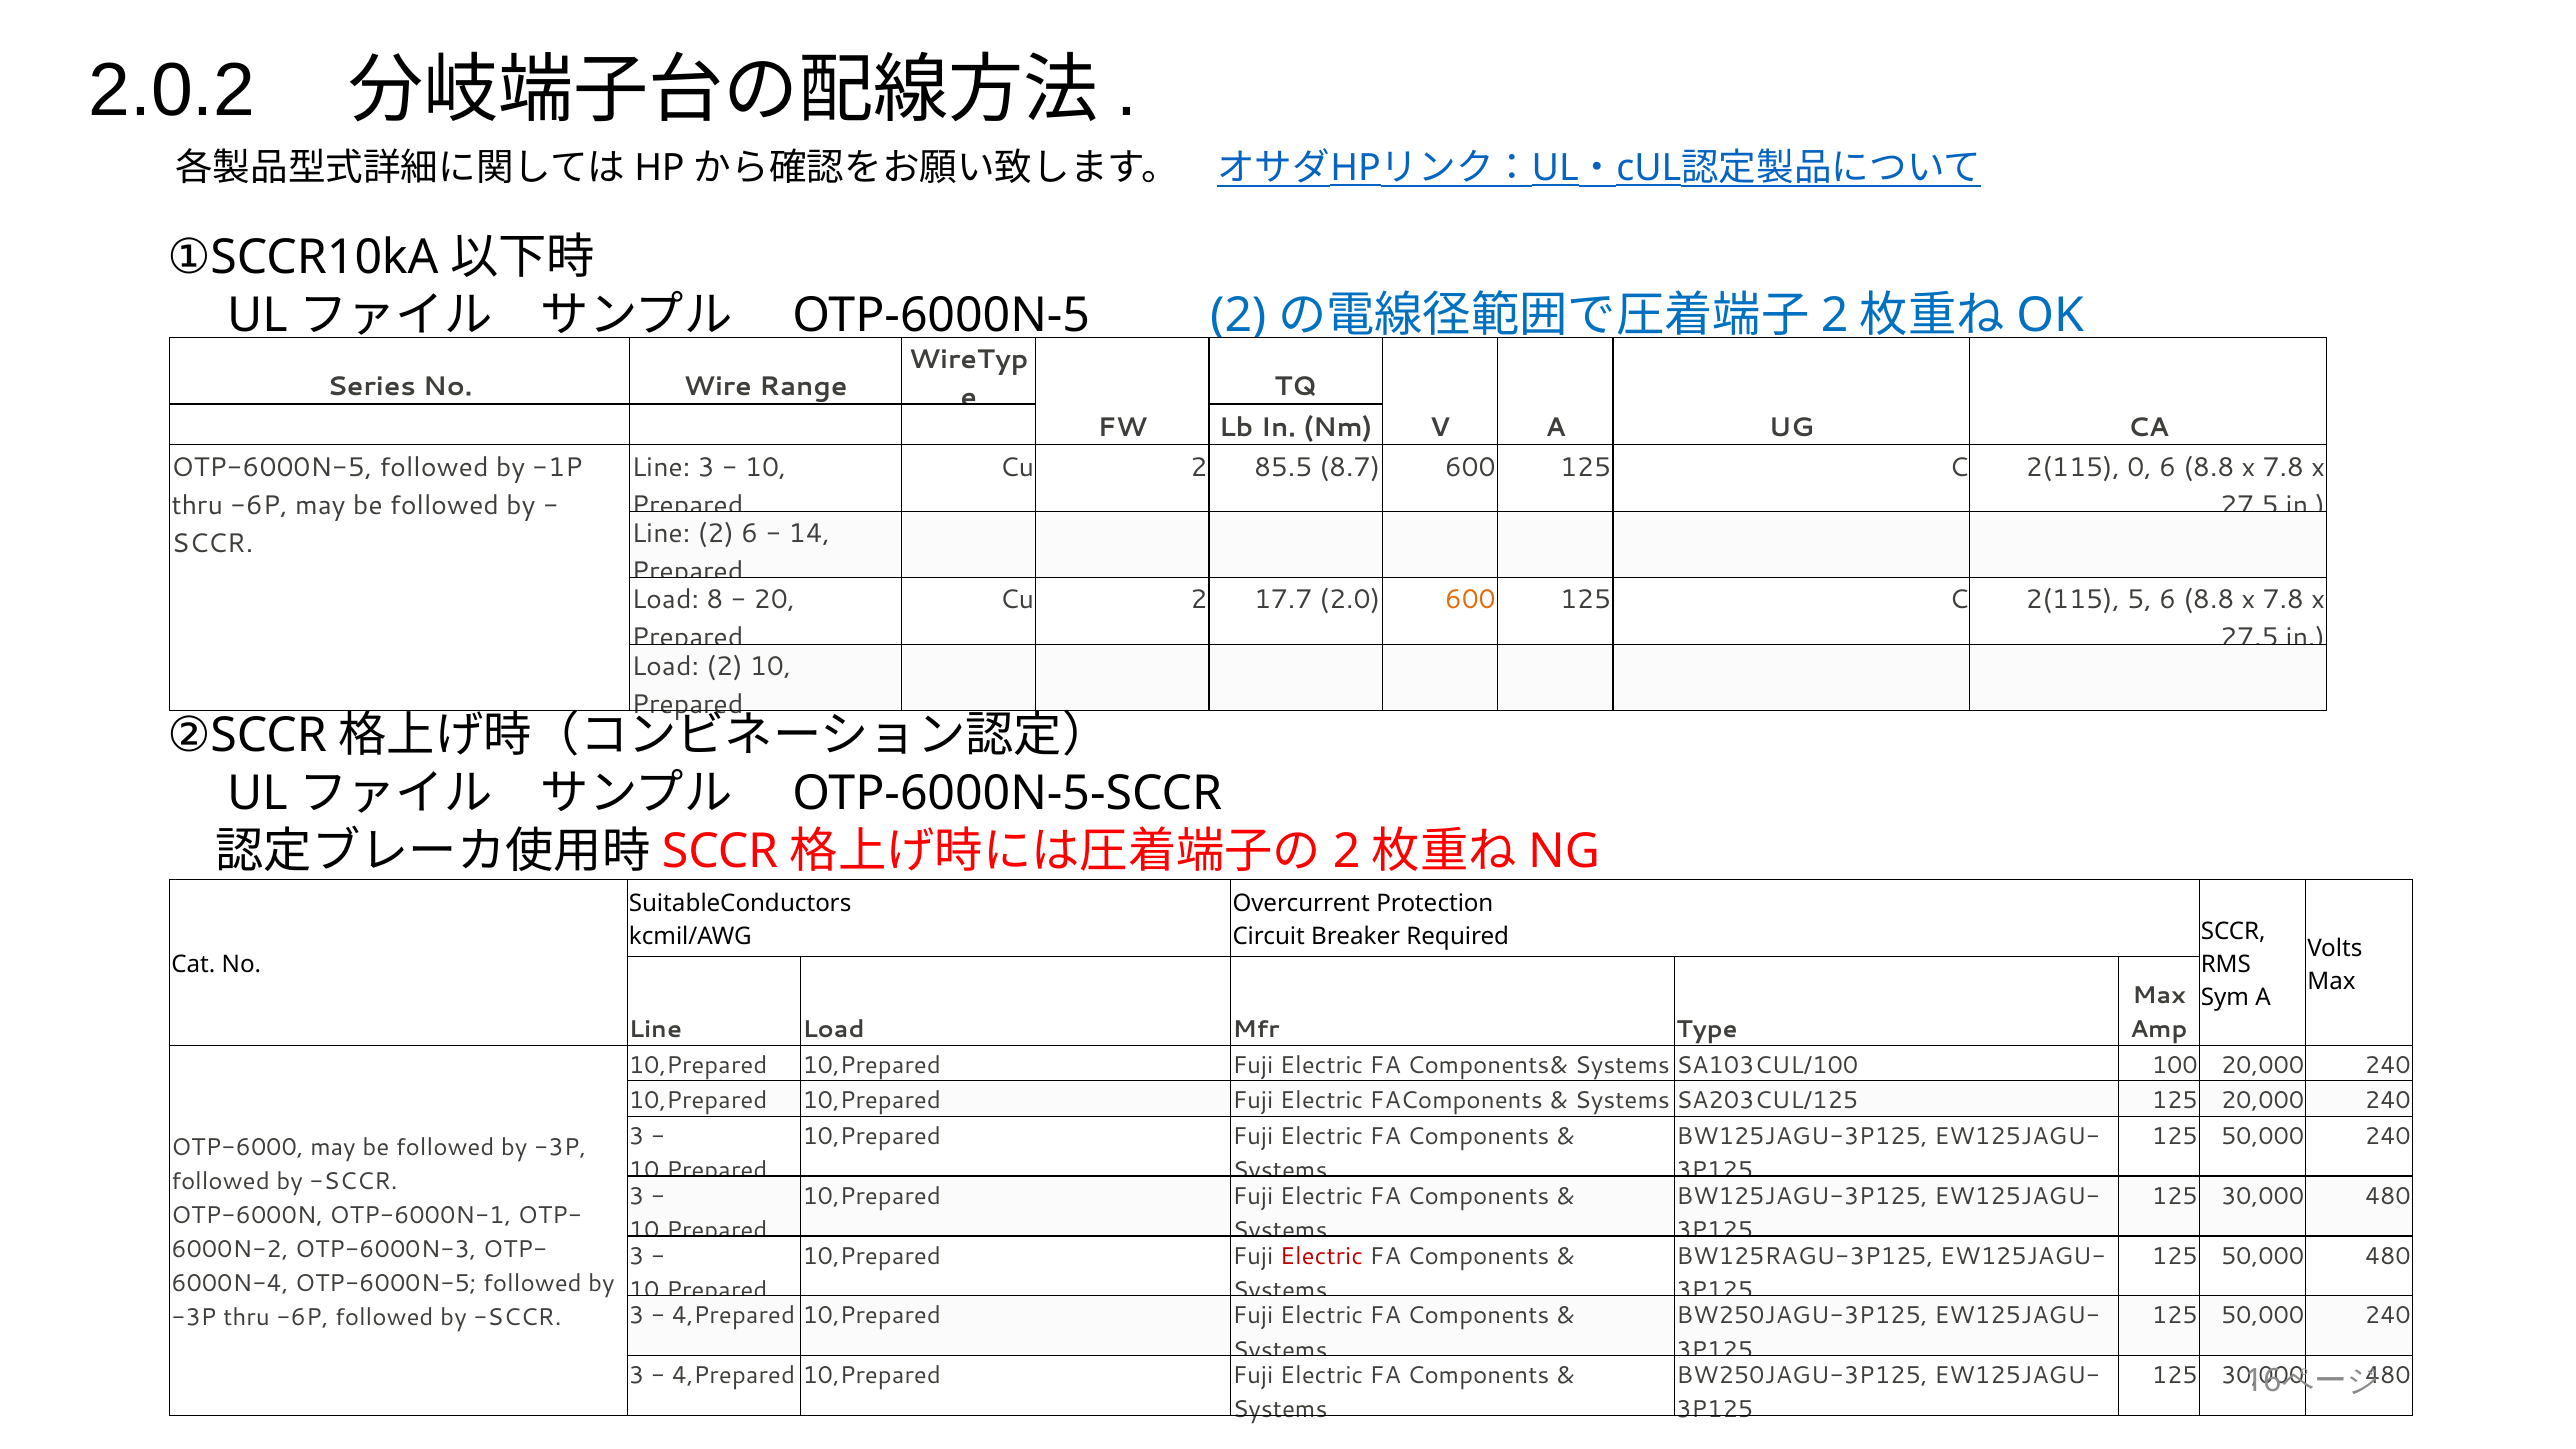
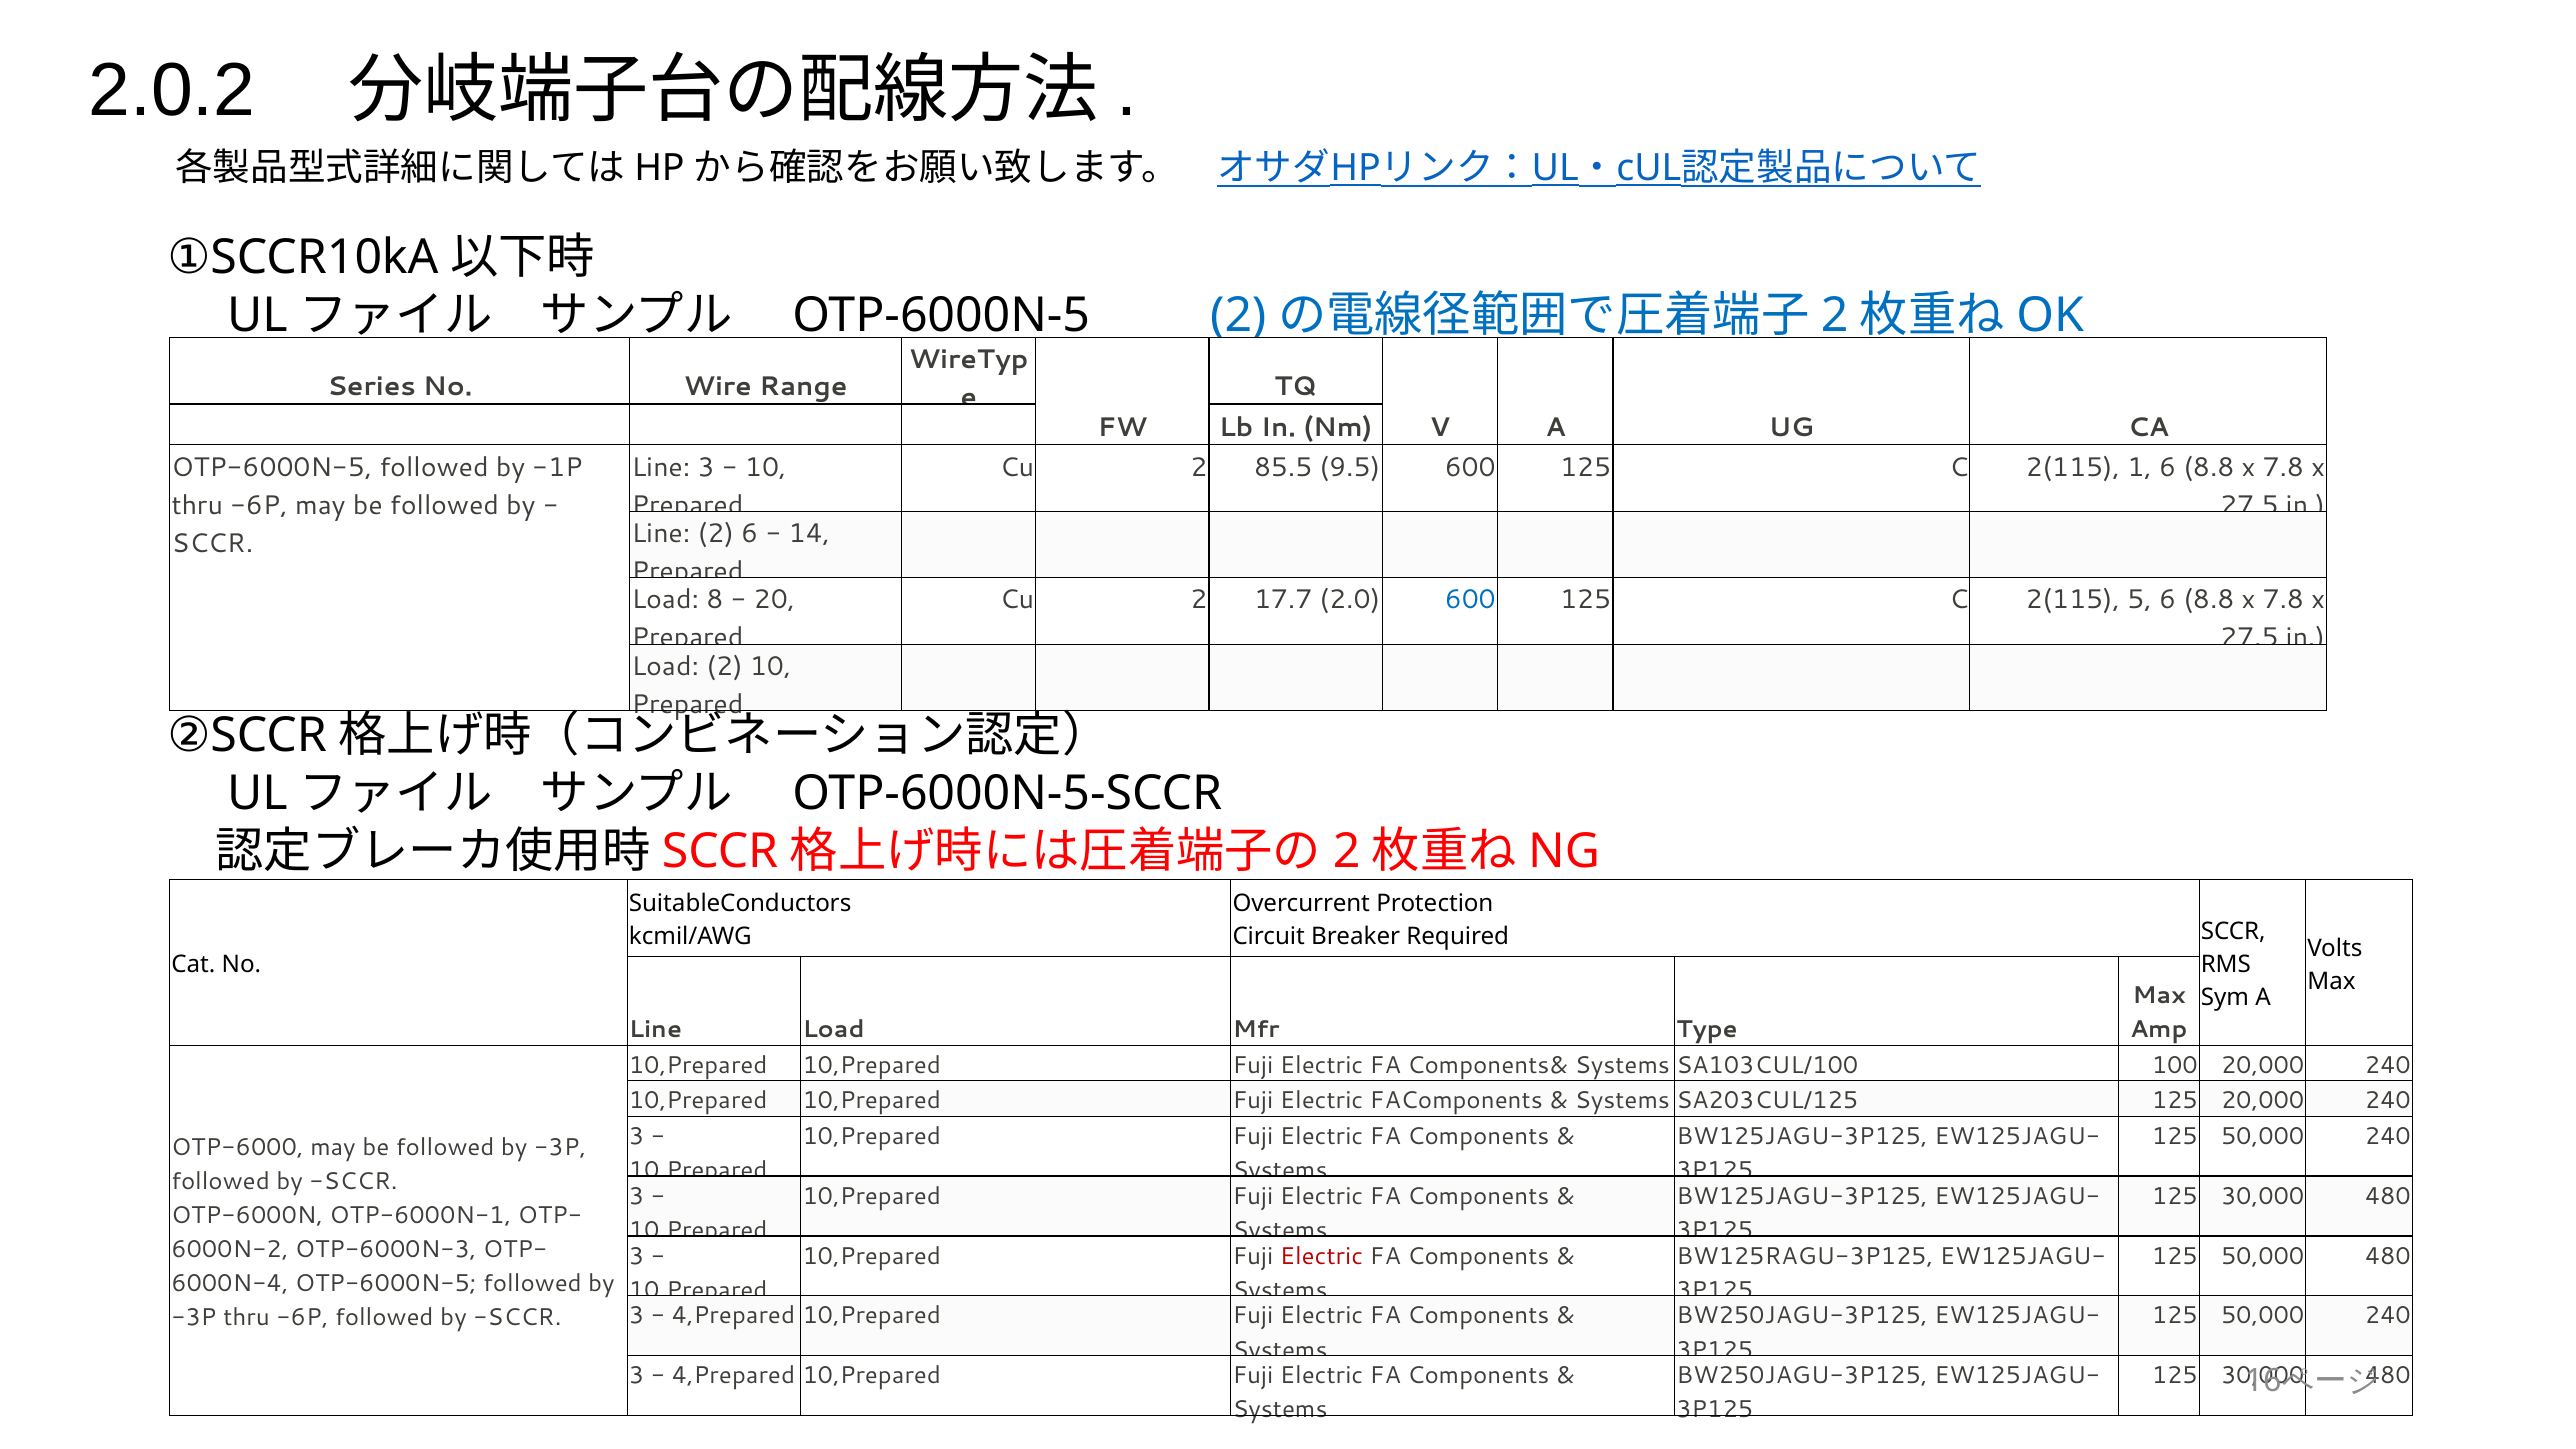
8.7: 8.7 -> 9.5 (1350, 467)
0: 0 -> 1 (2140, 467)
600 colour: orange -> blue (1470, 600)
